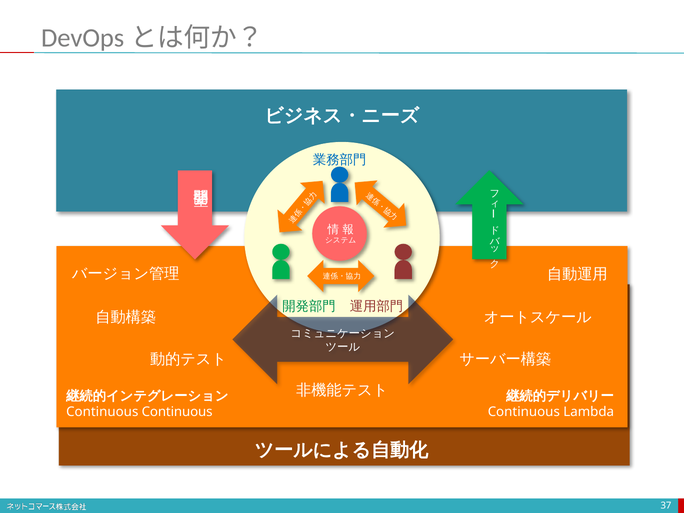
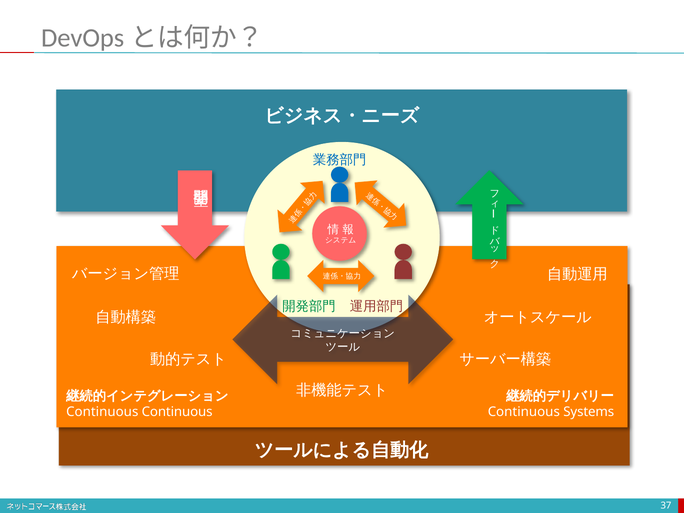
Lambda: Lambda -> Systems (589, 412)
